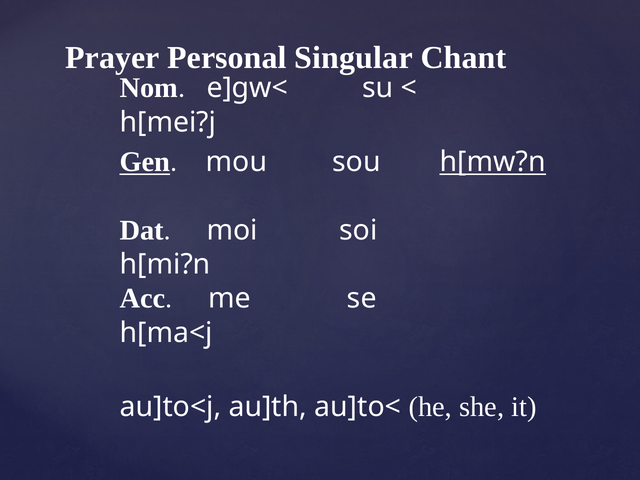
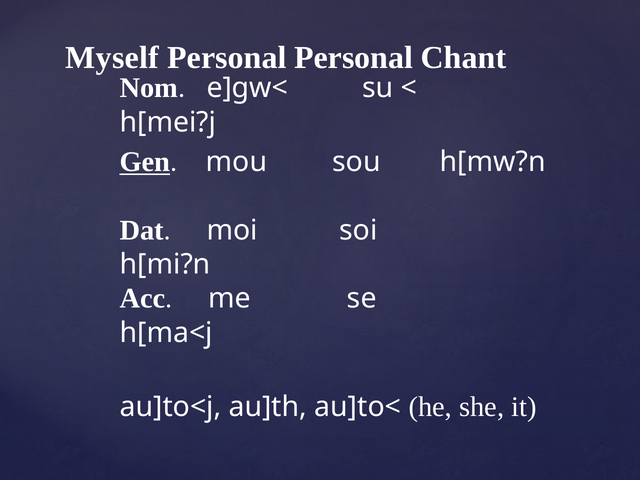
Prayer: Prayer -> Myself (112, 57)
Personal Singular: Singular -> Personal (354, 57)
h[mw?n underline: present -> none (493, 162)
